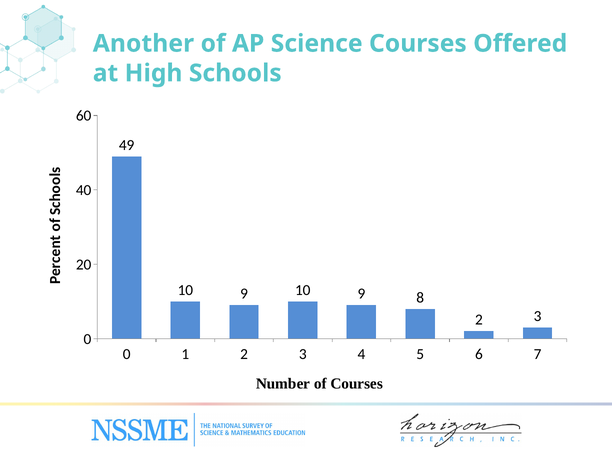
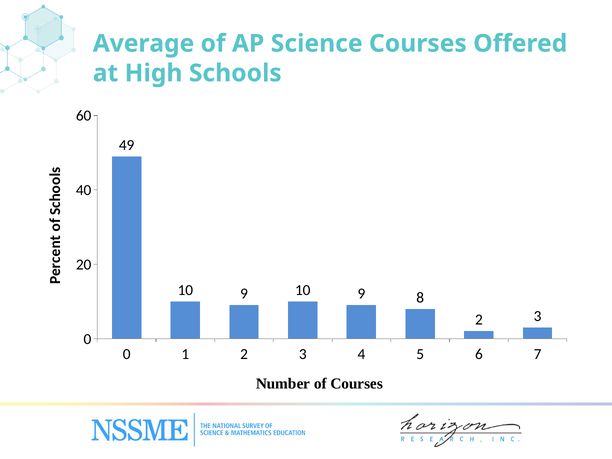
Another: Another -> Average (144, 44)
